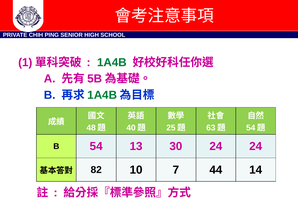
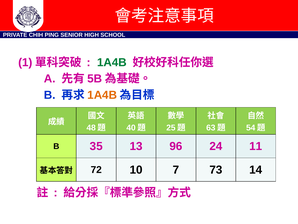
1A4B colour: green -> orange (102, 95)
54: 54 -> 35 (96, 146)
30: 30 -> 96 (176, 146)
24 24: 24 -> 11 (256, 146)
82: 82 -> 72 (96, 169)
44: 44 -> 73 (216, 169)
